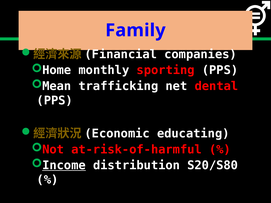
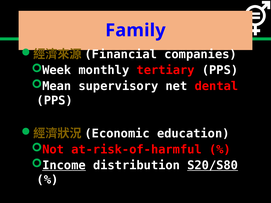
Home: Home -> Week (57, 70)
sporting: sporting -> tertiary (166, 70)
trafficking: trafficking -> supervisory (118, 86)
educating: educating -> education (193, 134)
S20/S80 underline: none -> present (213, 166)
